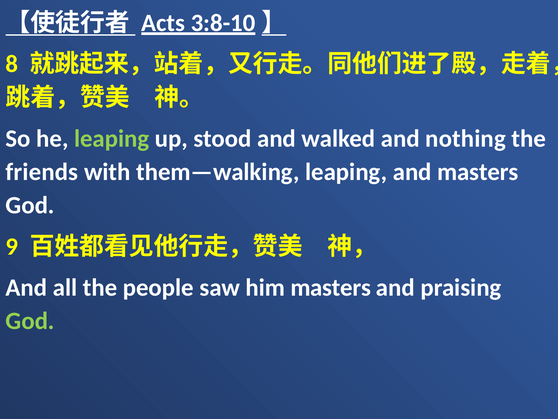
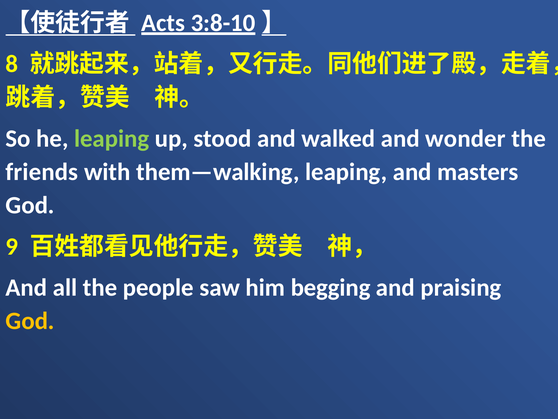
nothing: nothing -> wonder (466, 138)
him masters: masters -> begging (331, 287)
God colour: light green -> yellow (30, 321)
